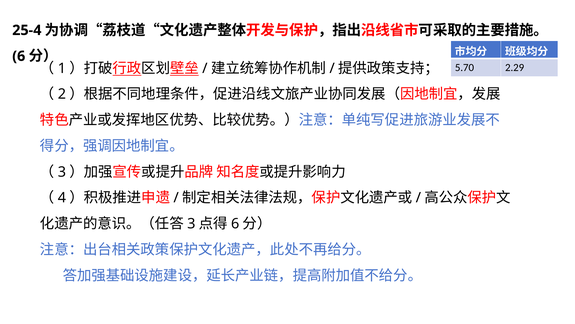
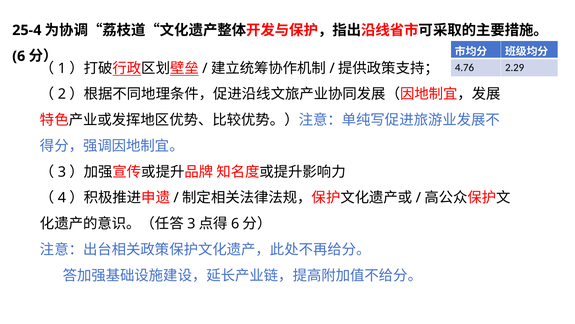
5.70: 5.70 -> 4.76 (464, 67)
